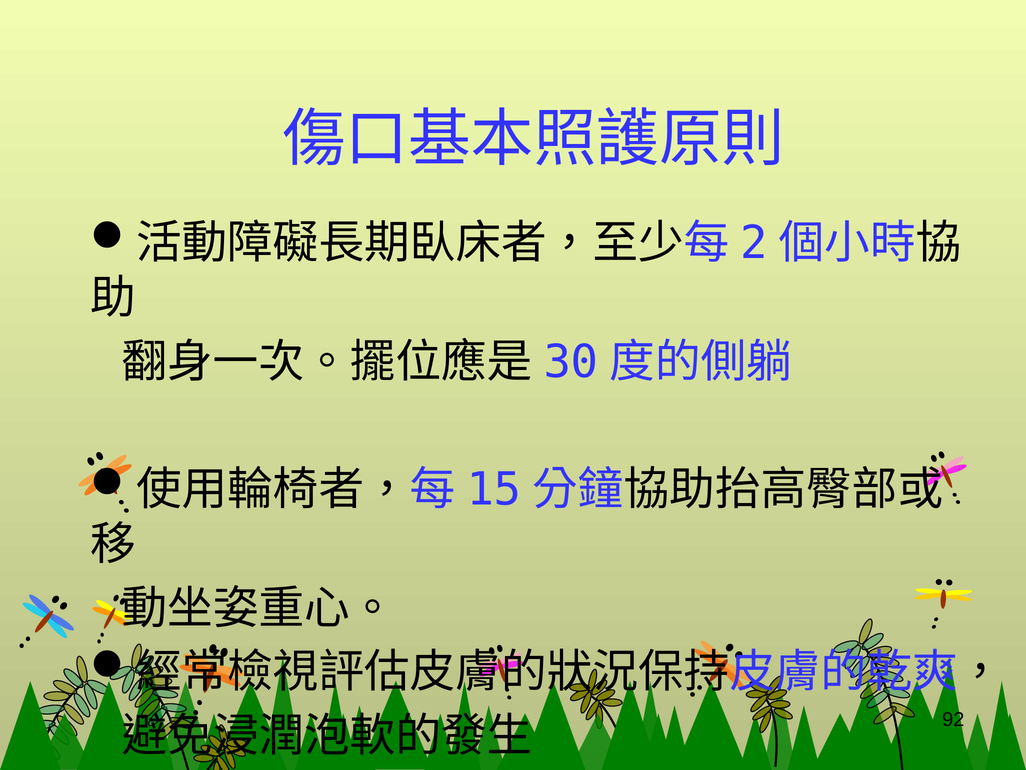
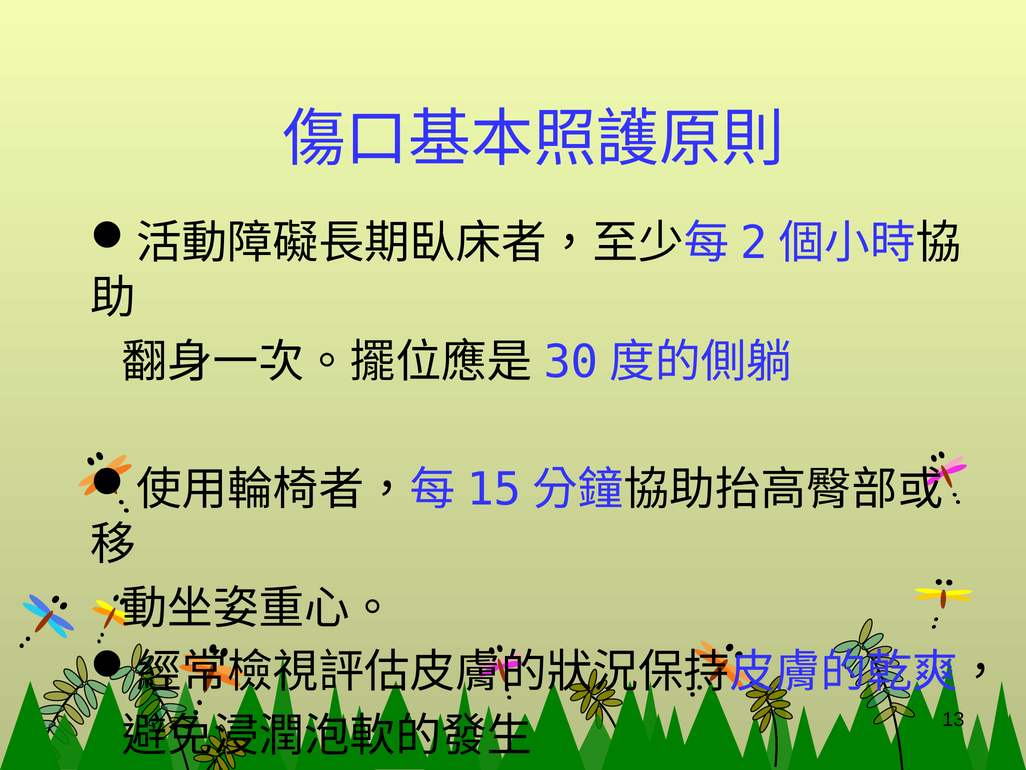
92: 92 -> 13 (953, 719)
